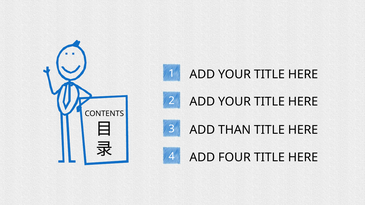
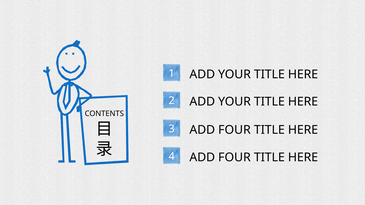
3 ADD THAN: THAN -> FOUR (234, 130)
